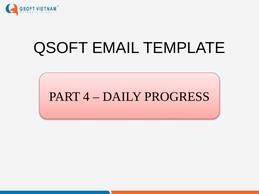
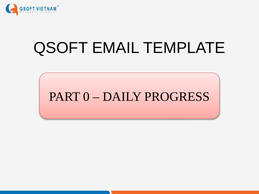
4: 4 -> 0 (86, 97)
